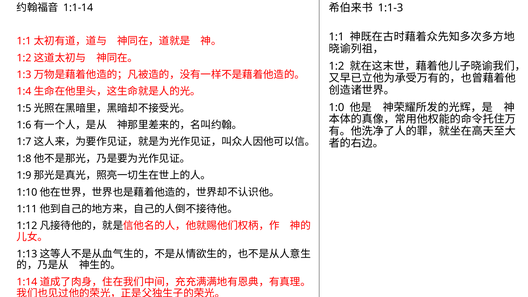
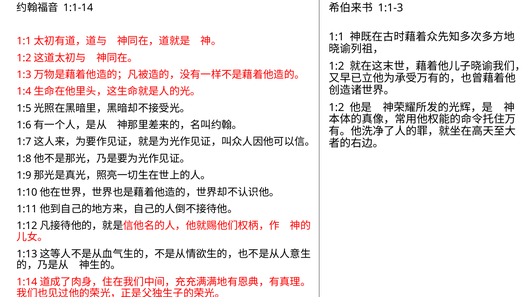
1:0: 1:0 -> 1:2 (336, 107)
